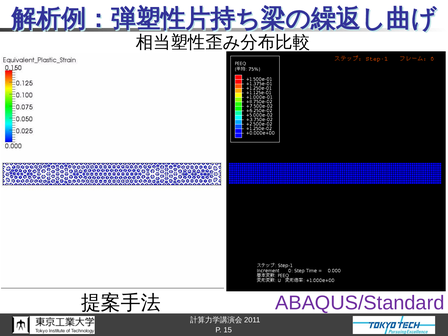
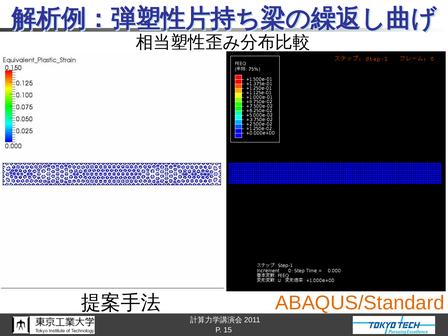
ABAQUS/Standard colour: purple -> orange (360, 303)
